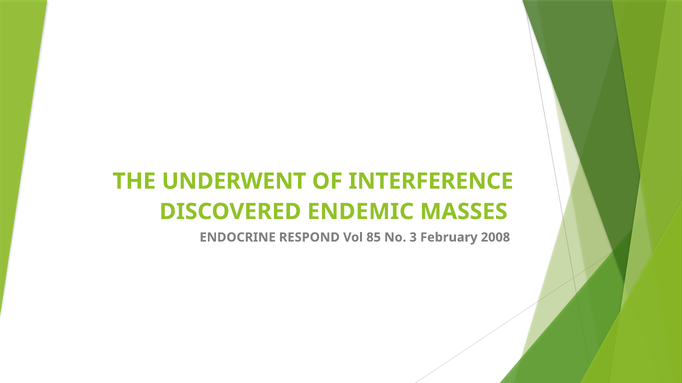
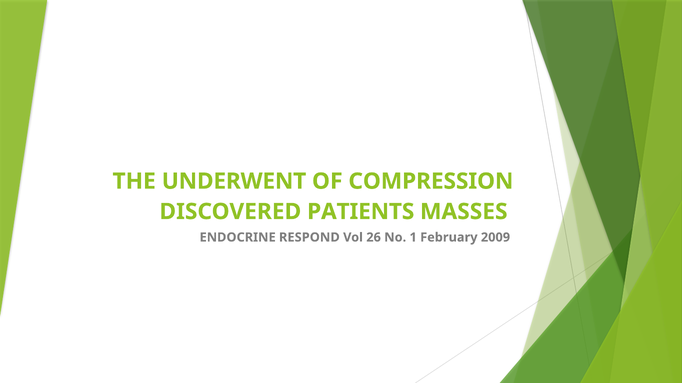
INTERFERENCE: INTERFERENCE -> COMPRESSION (431, 182)
ENDEMIC: ENDEMIC -> PATIENTS (361, 212)
85: 85 -> 26 (374, 238)
3: 3 -> 1 (413, 238)
2008: 2008 -> 2009 (495, 238)
